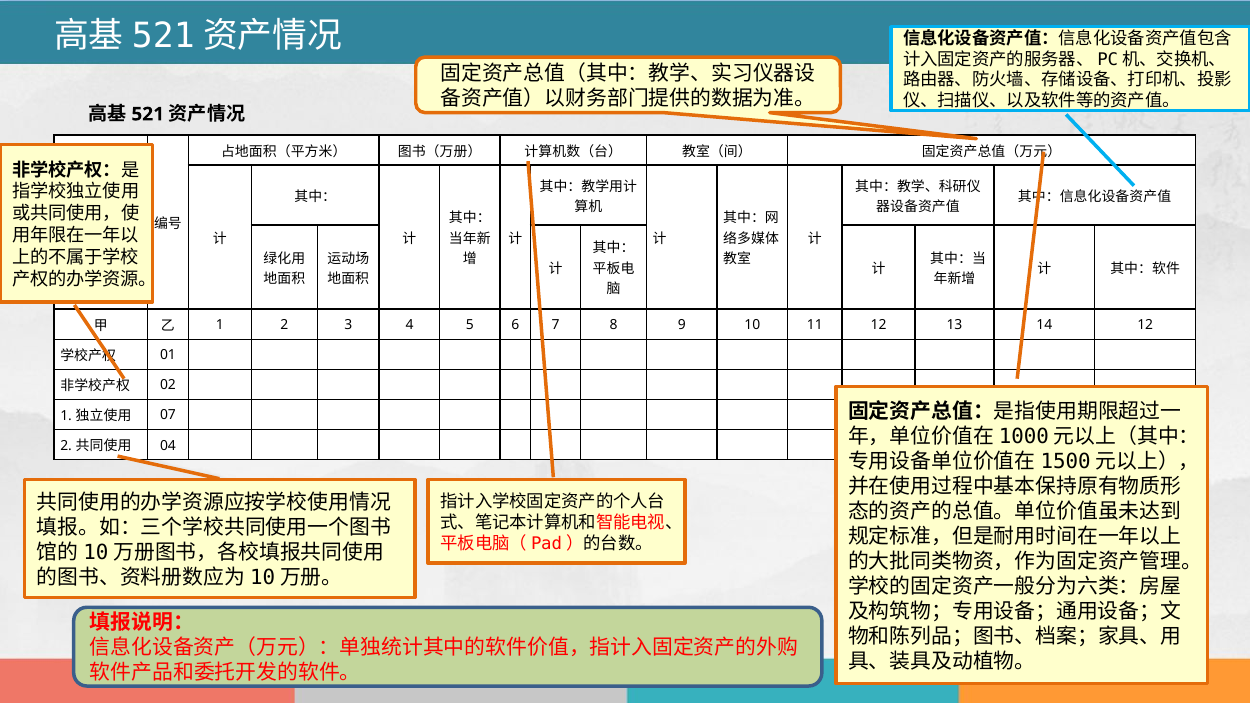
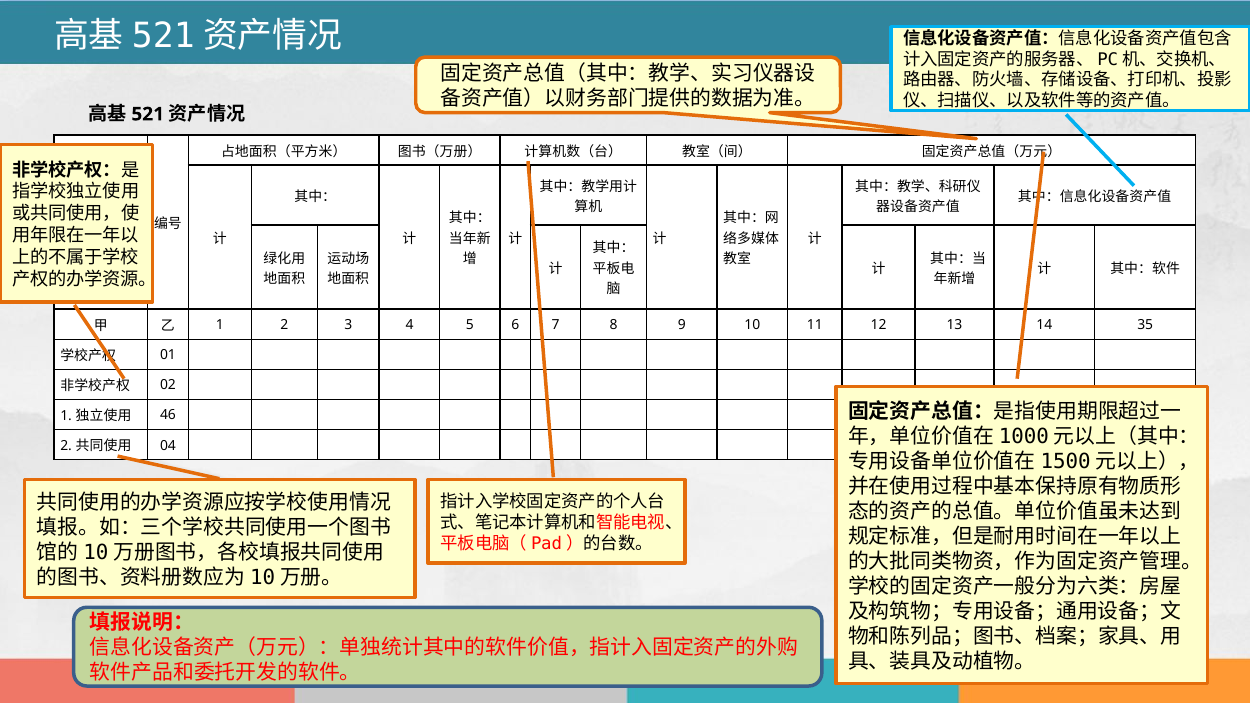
14 12: 12 -> 35 (1145, 325)
07: 07 -> 46 (168, 415)
